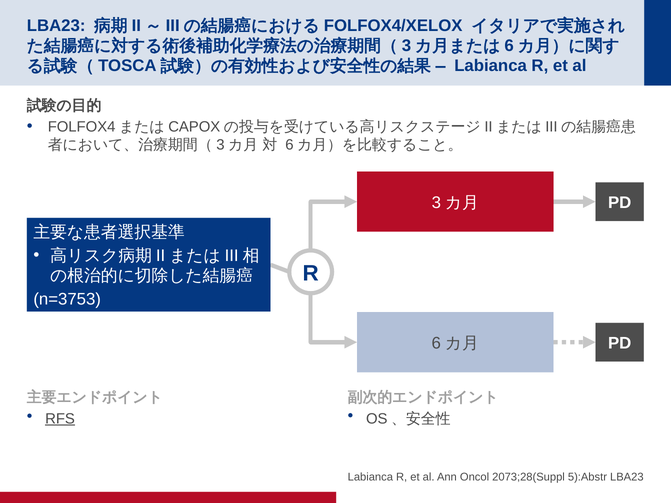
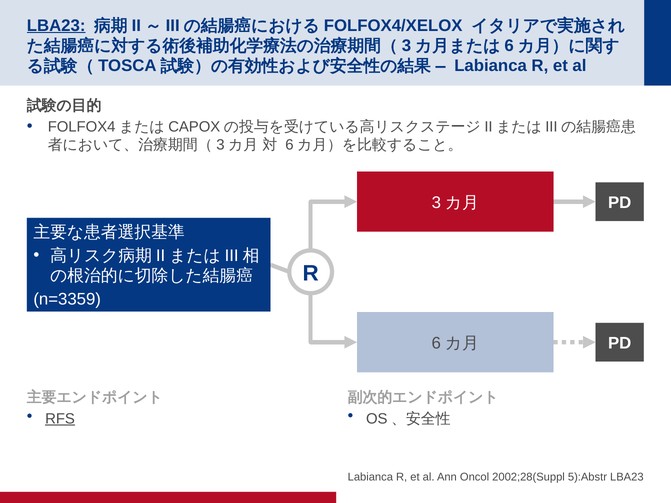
LBA23 underline: none -> present (56, 26)
n=3753: n=3753 -> n=3359 (67, 300)
2073;28(Suppl: 2073;28(Suppl -> 2002;28(Suppl (529, 477)
